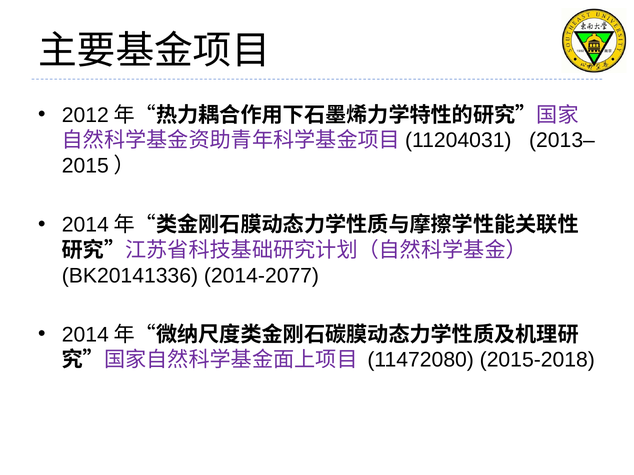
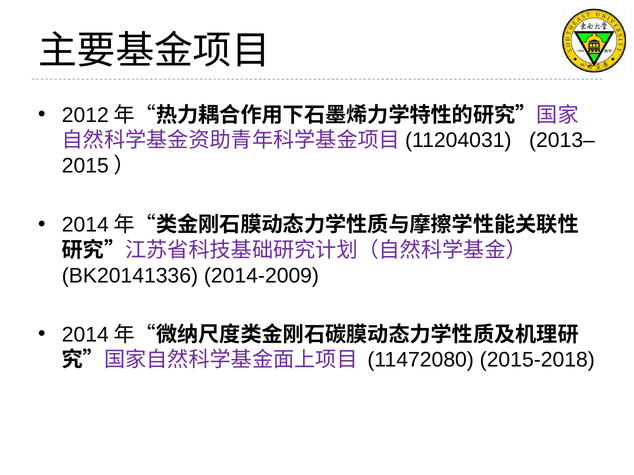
2014-2077: 2014-2077 -> 2014-2009 (261, 276)
